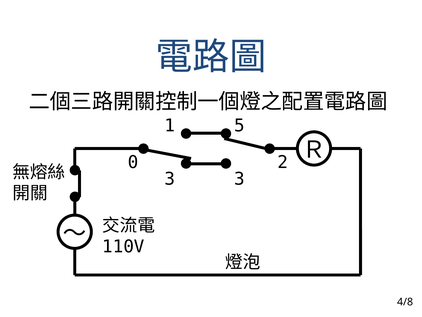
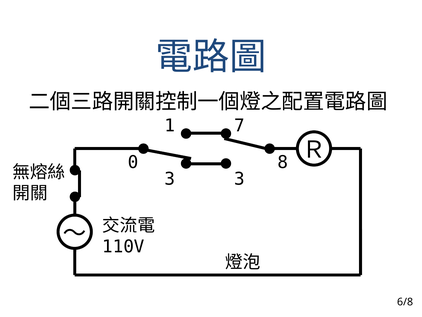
5: 5 -> 7 (240, 126)
2: 2 -> 8 (283, 162)
4/8: 4/8 -> 6/8 (405, 302)
